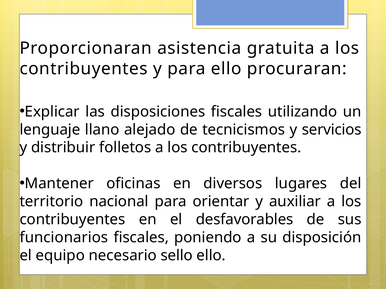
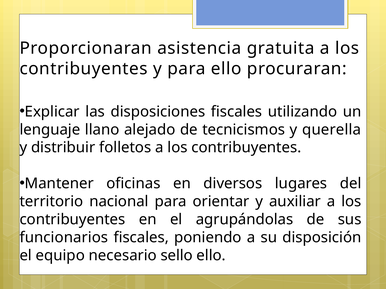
servicios: servicios -> querella (332, 130)
desfavorables: desfavorables -> agrupándolas (245, 220)
